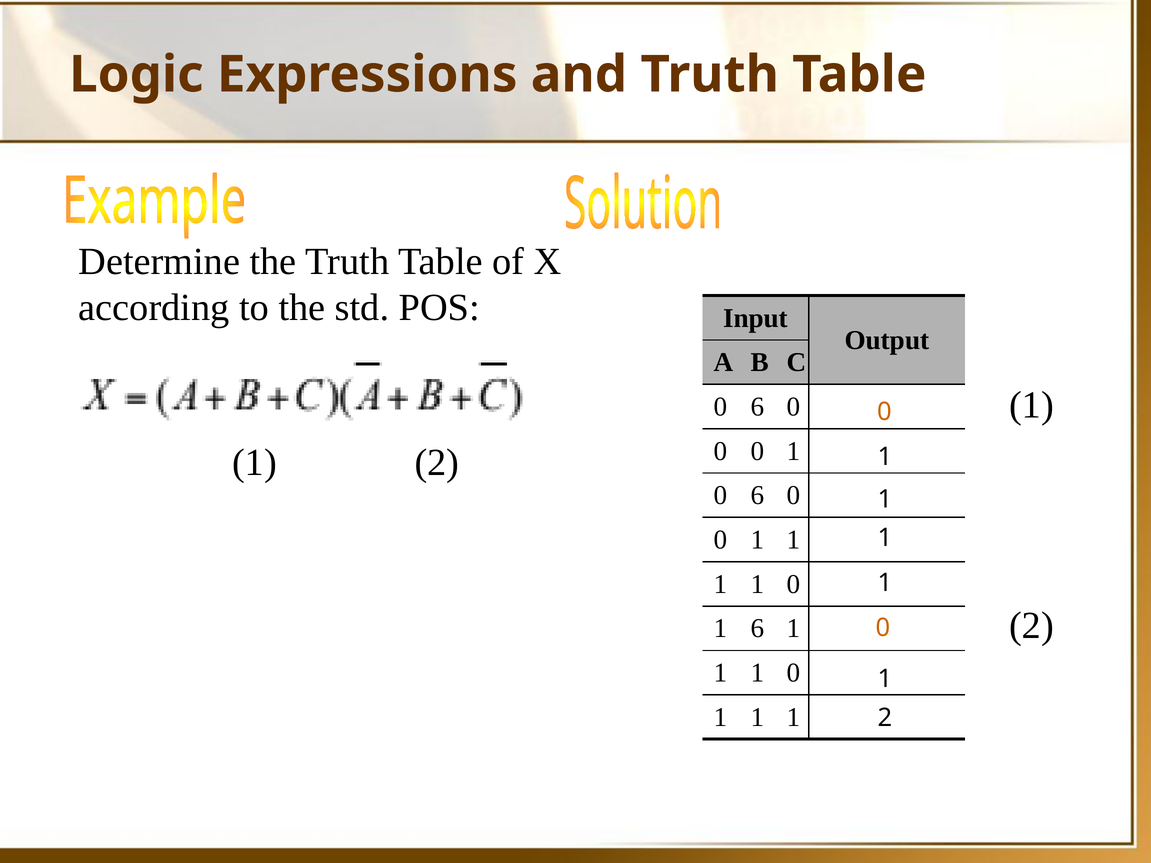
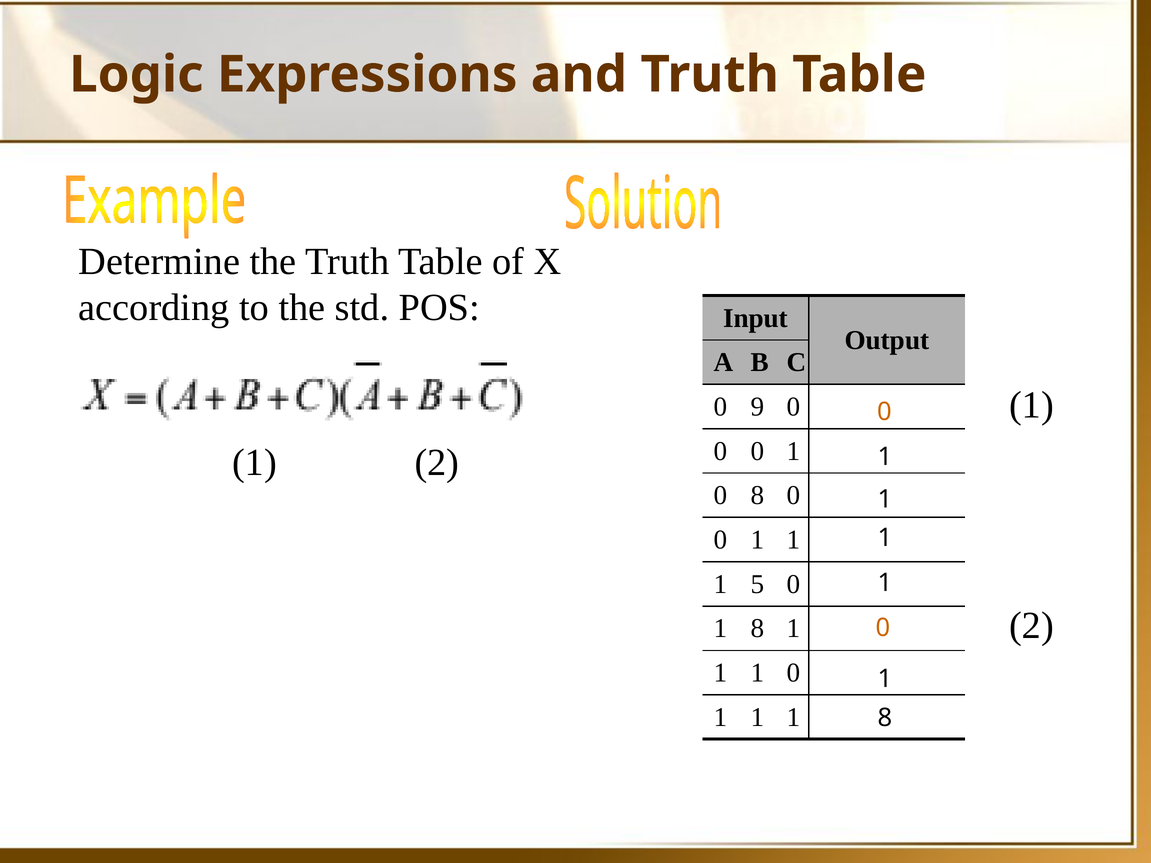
6: 6 -> 9 (758, 407)
6: 6 -> 8 (758, 496)
1: 1 -> 5 (758, 584)
6: 6 -> 8 (758, 629)
1 1 2: 2 -> 8 (885, 718)
